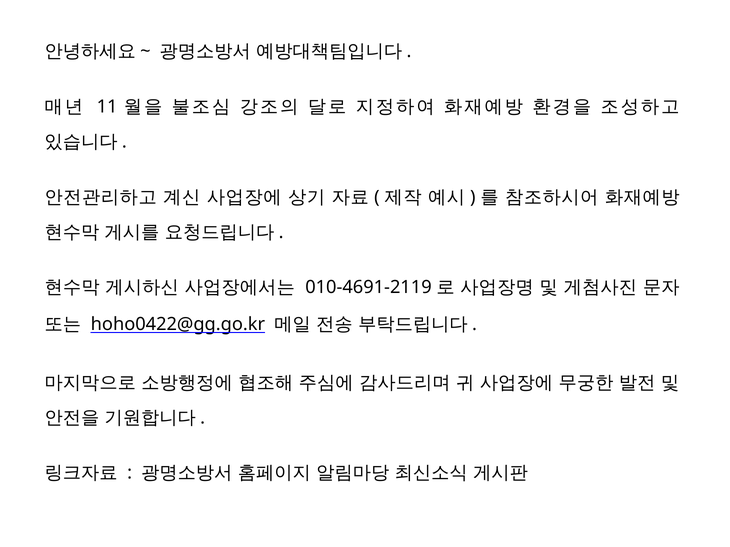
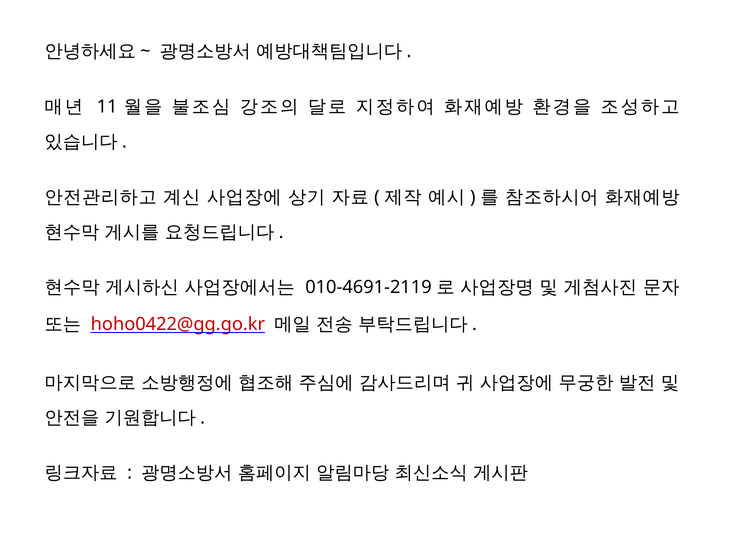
hoho0422@gg.go.kr colour: black -> red (178, 325)
